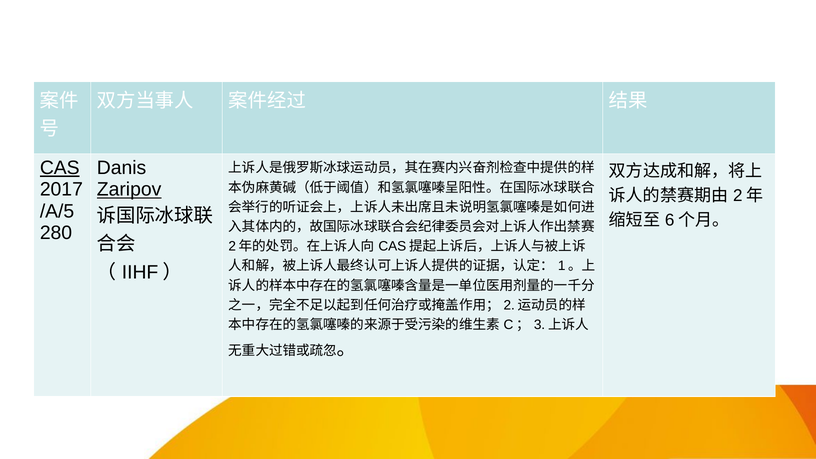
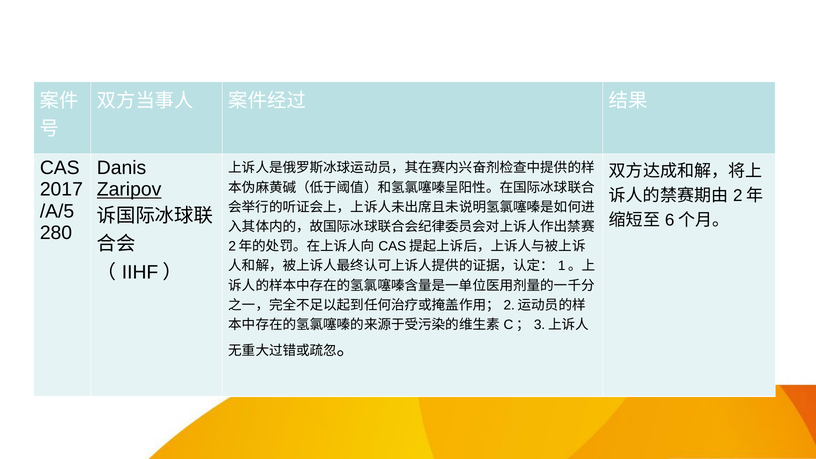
CAS underline: present -> none (60, 168)
